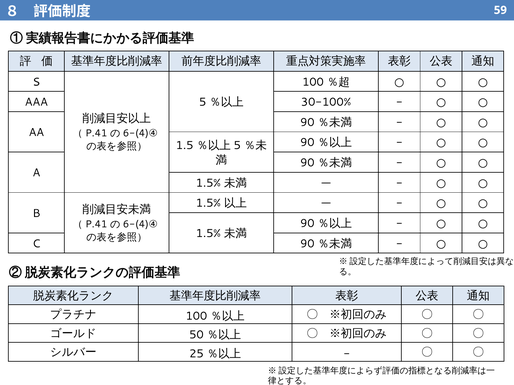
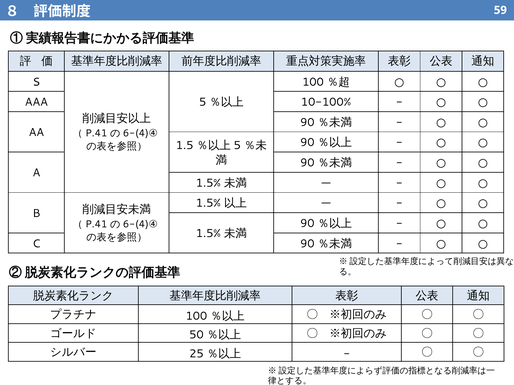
30-100%: 30-100% -> 10-100% (326, 102)
